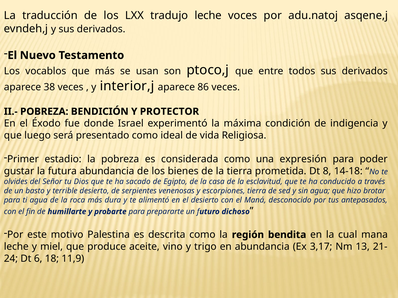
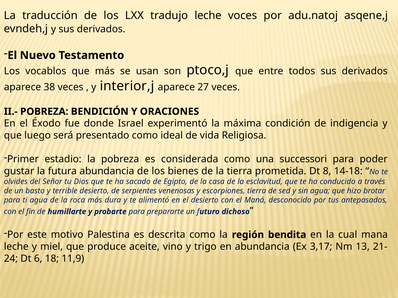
86: 86 -> 27 (203, 87)
PROTECTOR: PROTECTOR -> ORACIONES (170, 112)
expresión: expresión -> successori (303, 159)
